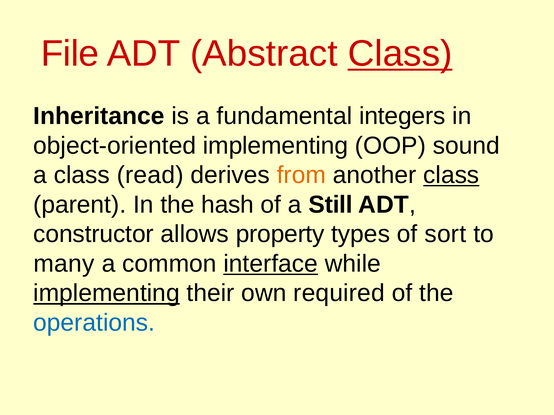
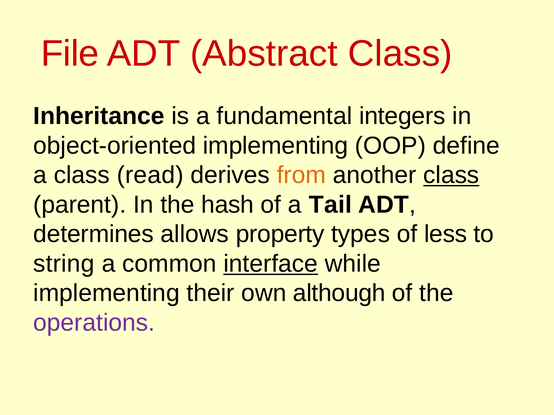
Class underline: present -> none (400, 54)
sound: sound -> define (466, 146)
Still: Still -> Tail (330, 205)
constructor: constructor -> determines (94, 234)
sort: sort -> less (446, 234)
many: many -> string (64, 264)
implementing underline: present -> none (106, 294)
required: required -> although (339, 294)
operations colour: blue -> purple (94, 323)
